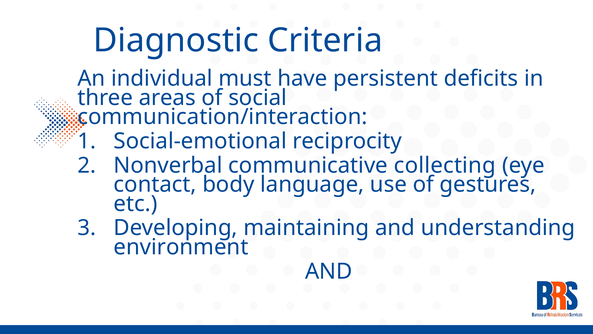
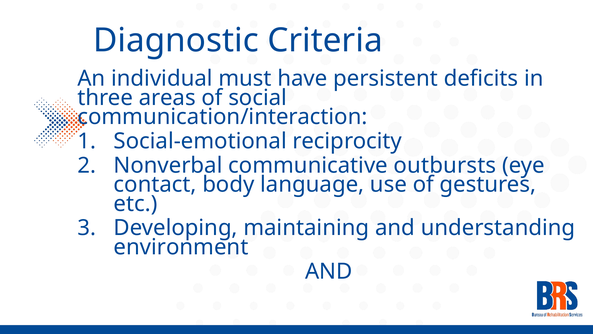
collecting: collecting -> outbursts (445, 165)
